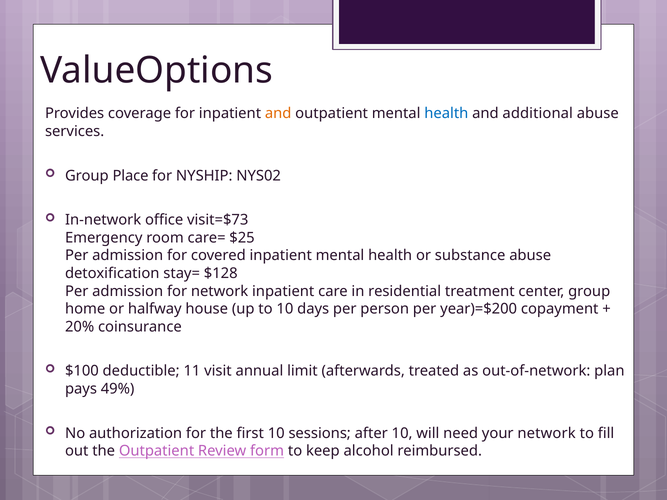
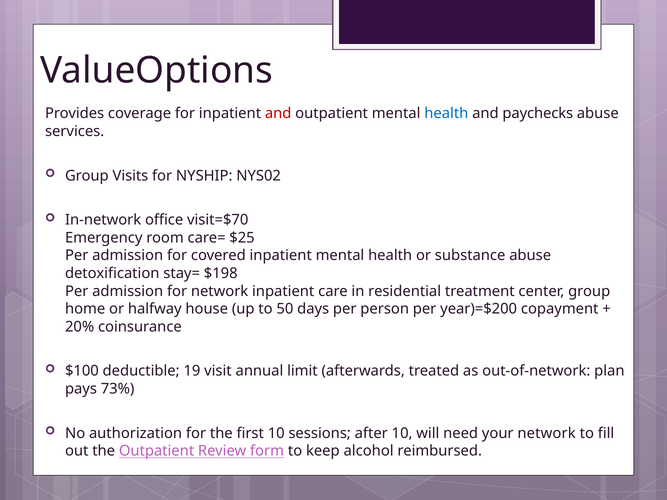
and colour: orange -> red (278, 114)
additional: additional -> paychecks (538, 114)
Place: Place -> Visits (130, 176)
visit=$73: visit=$73 -> visit=$70 (218, 220)
$128: $128 -> $198 (221, 274)
to 10: 10 -> 50 (285, 309)
11: 11 -> 19 (192, 371)
49%: 49% -> 73% (118, 389)
